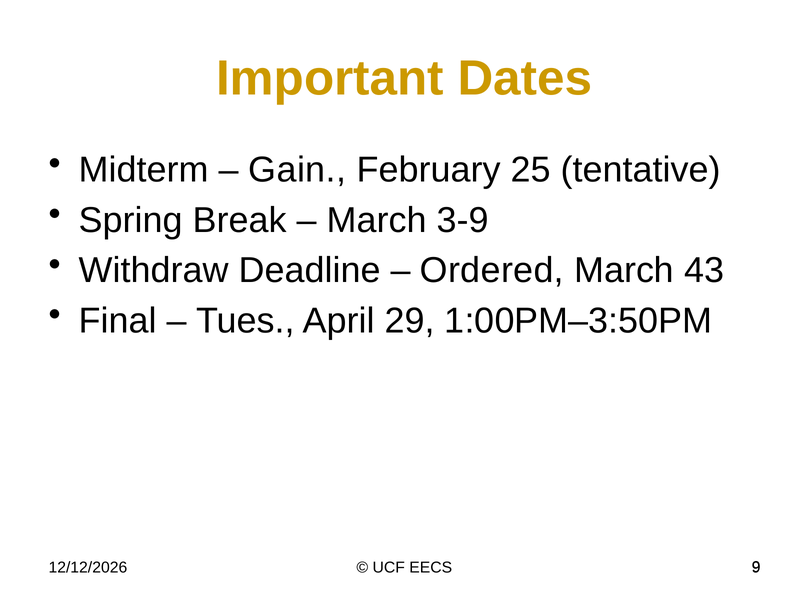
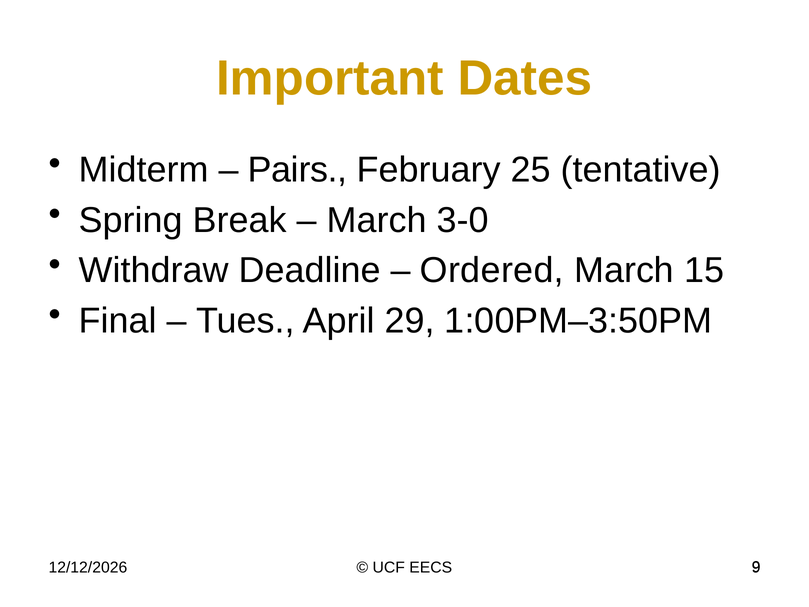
Gain: Gain -> Pairs (298, 170)
3-9: 3-9 -> 3-0 (463, 220)
43: 43 -> 15 (704, 270)
